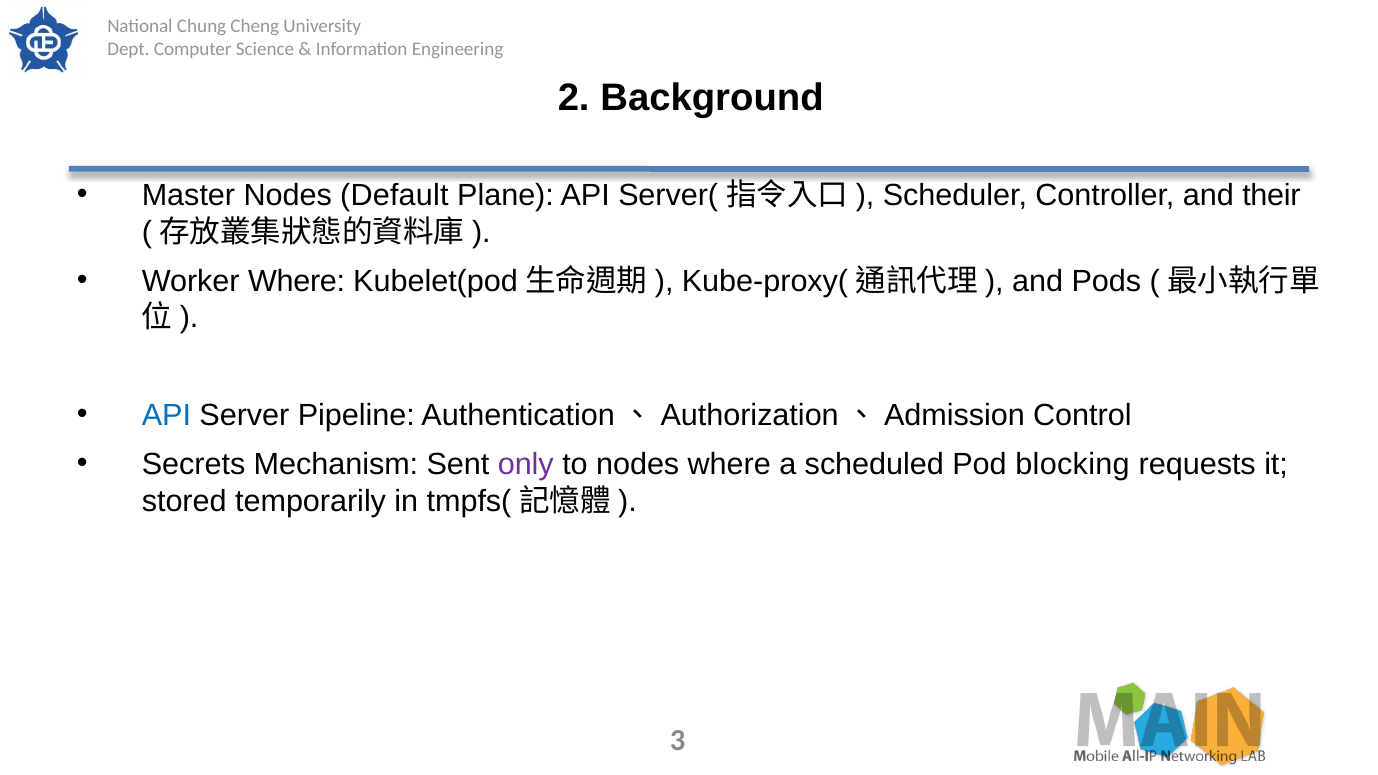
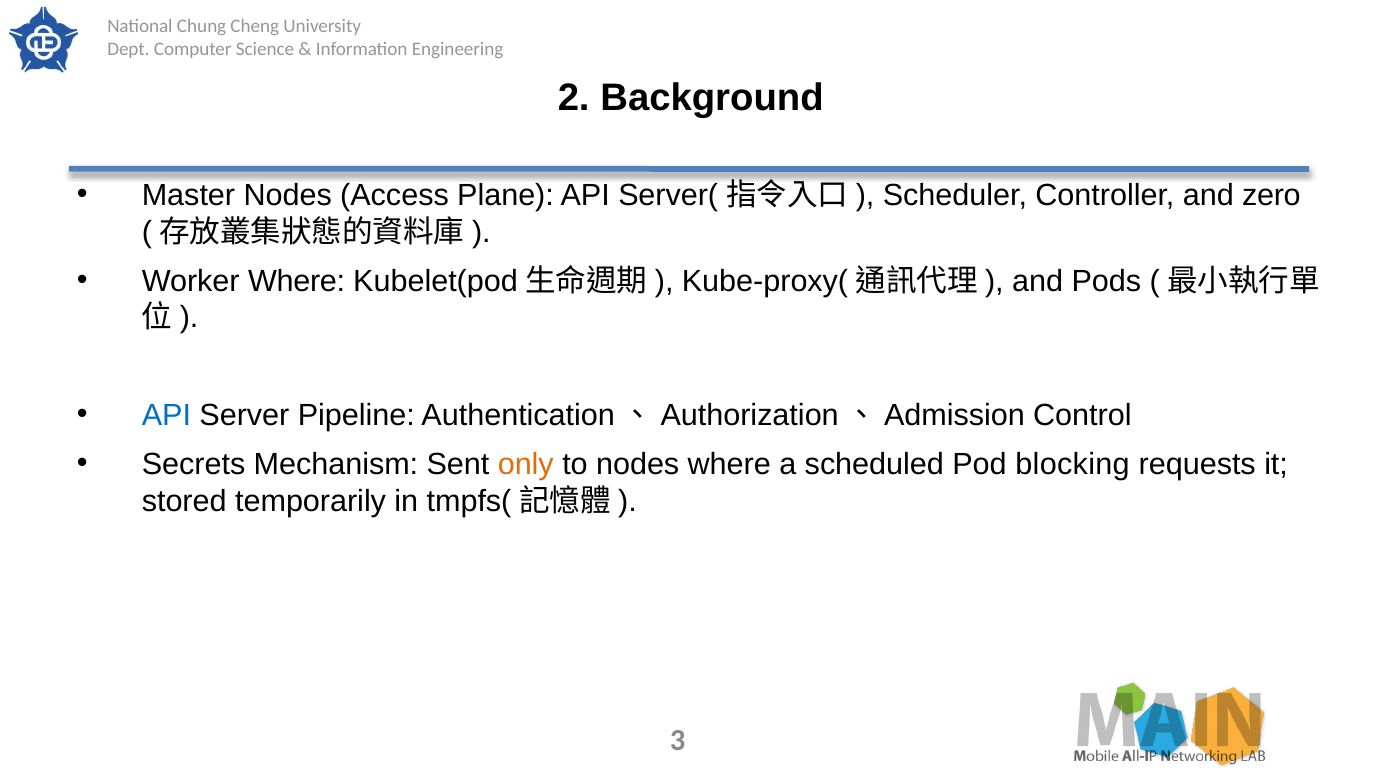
Default: Default -> Access (394, 195)
their: their -> zero (1271, 195)
only colour: purple -> orange (526, 465)
